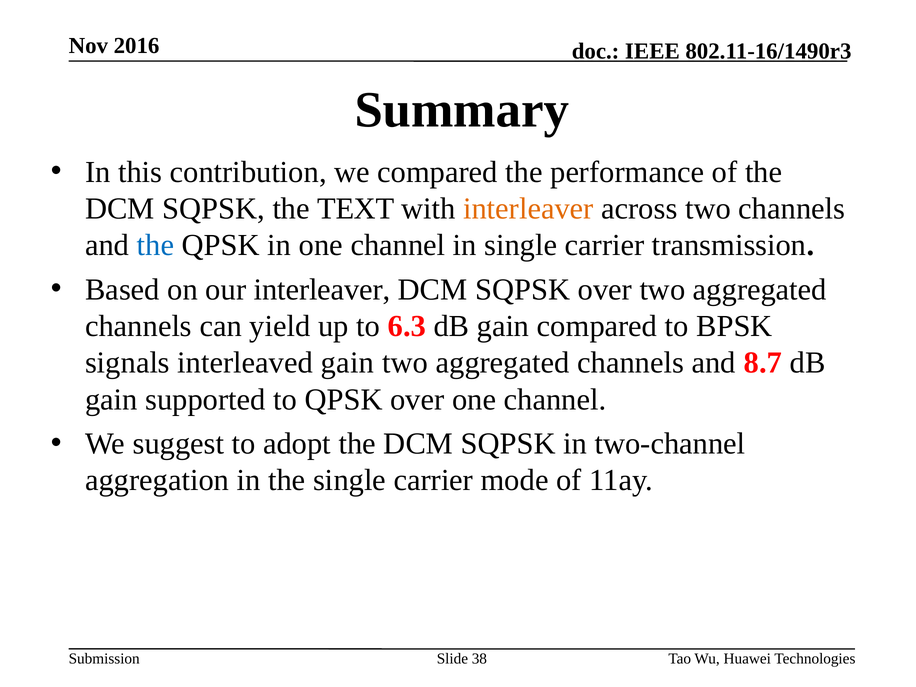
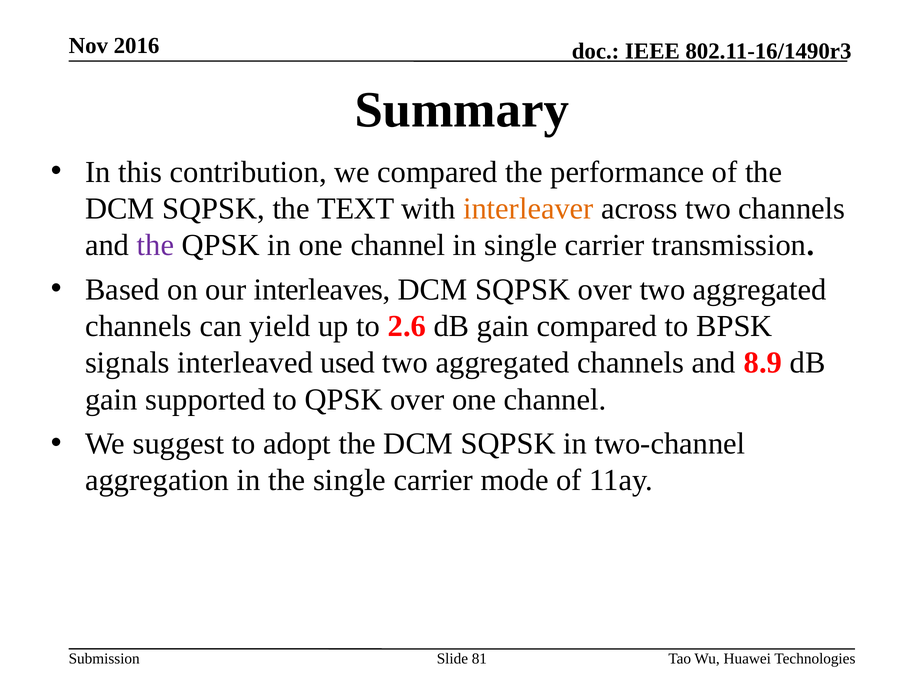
the colour: blue -> purple (155, 245)
our interleaver: interleaver -> interleaves (322, 290)
6.3: 6.3 -> 2.6 (407, 326)
interleaved gain: gain -> used (348, 363)
8.7: 8.7 -> 8.9 (763, 363)
38: 38 -> 81 (479, 659)
